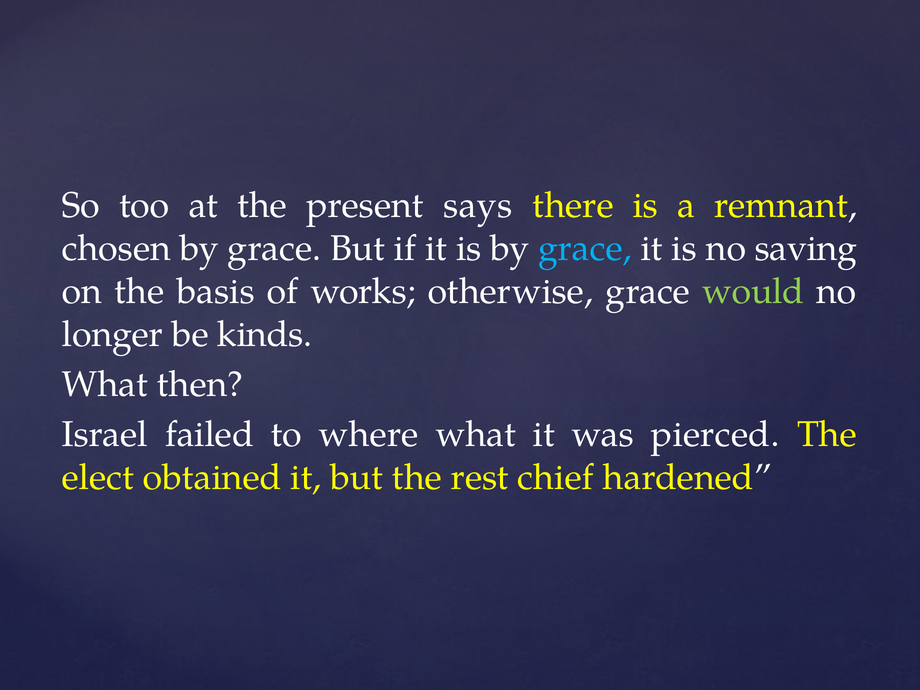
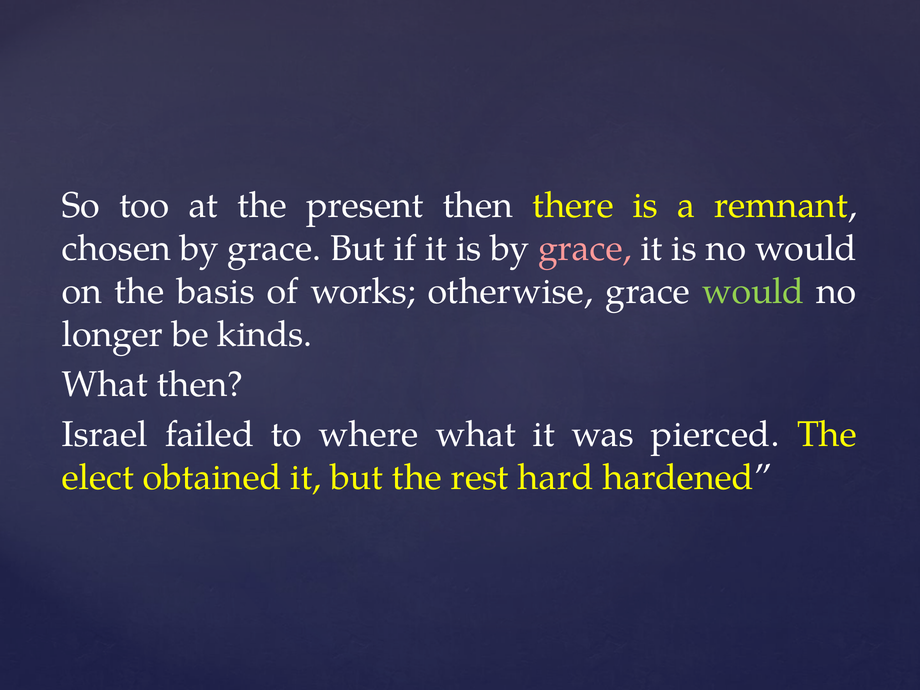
present says: says -> then (478, 206)
grace colour: light blue -> pink (585, 249)
no saving: saving -> would (806, 249)
chief: chief -> hard (555, 478)
